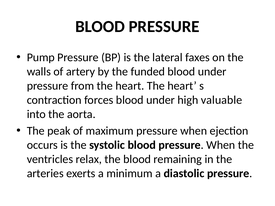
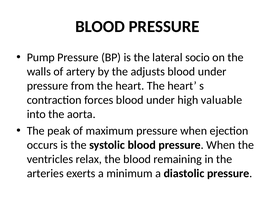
faxes: faxes -> socio (198, 57)
funded: funded -> adjusts (148, 72)
